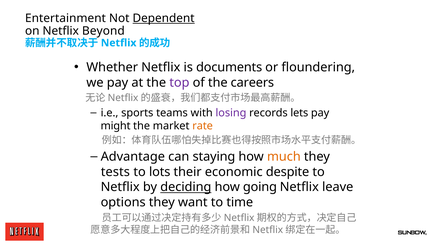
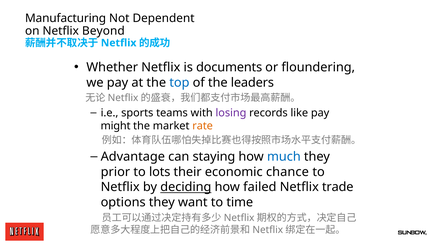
Entertainment: Entertainment -> Manufacturing (66, 18)
Dependent underline: present -> none (164, 18)
top colour: purple -> blue (179, 83)
careers: careers -> leaders (252, 83)
lets: lets -> like (299, 113)
much colour: orange -> blue (284, 157)
tests: tests -> prior (115, 172)
despite: despite -> chance (287, 172)
going: going -> failed (260, 187)
leave: leave -> trade (338, 187)
